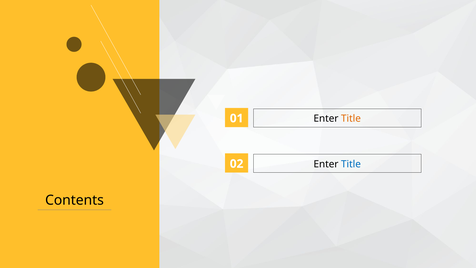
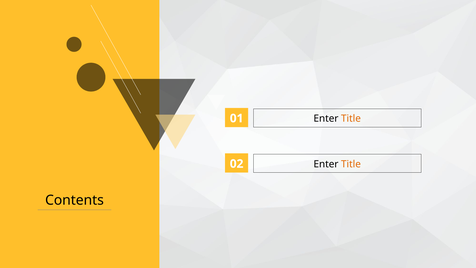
Title colour: blue -> orange (351, 164)
